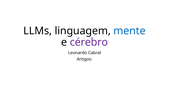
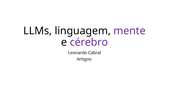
mente colour: blue -> purple (130, 31)
